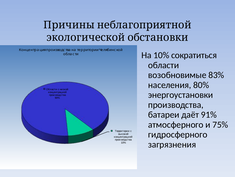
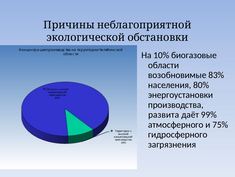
сократиться: сократиться -> биогазовые (194, 55)
батареи: батареи -> развита (164, 114)
91%: 91% -> 99% (209, 114)
